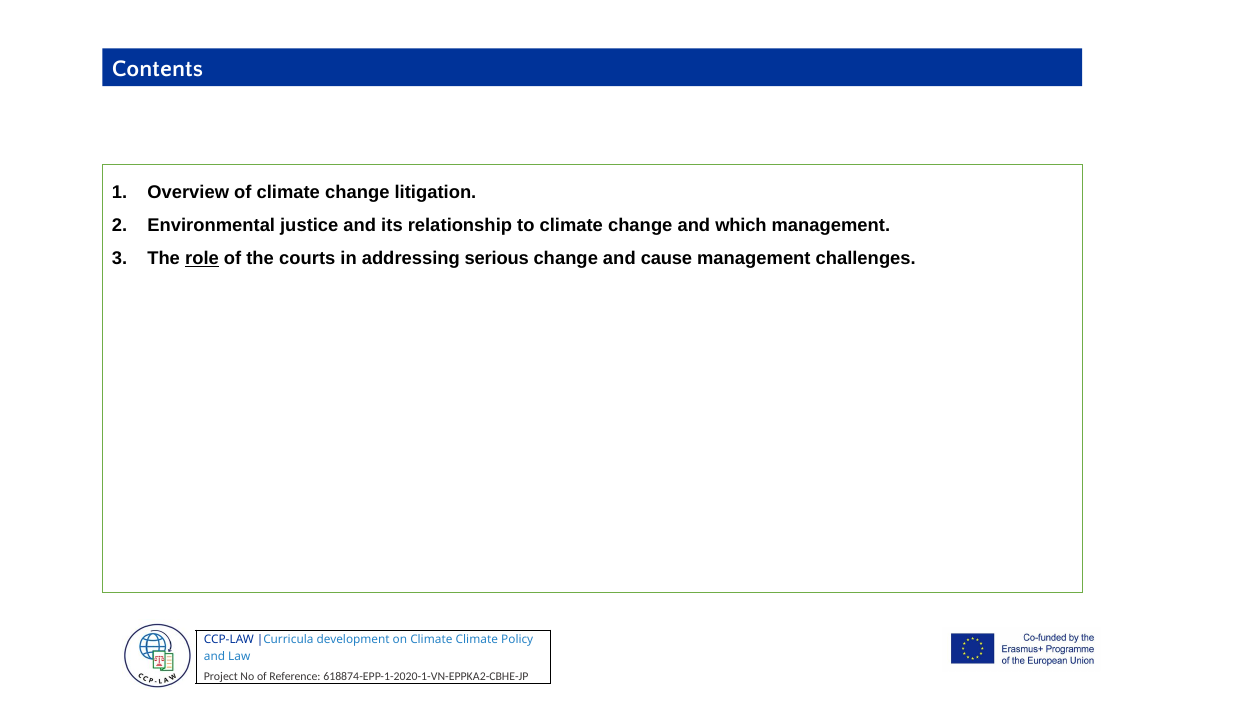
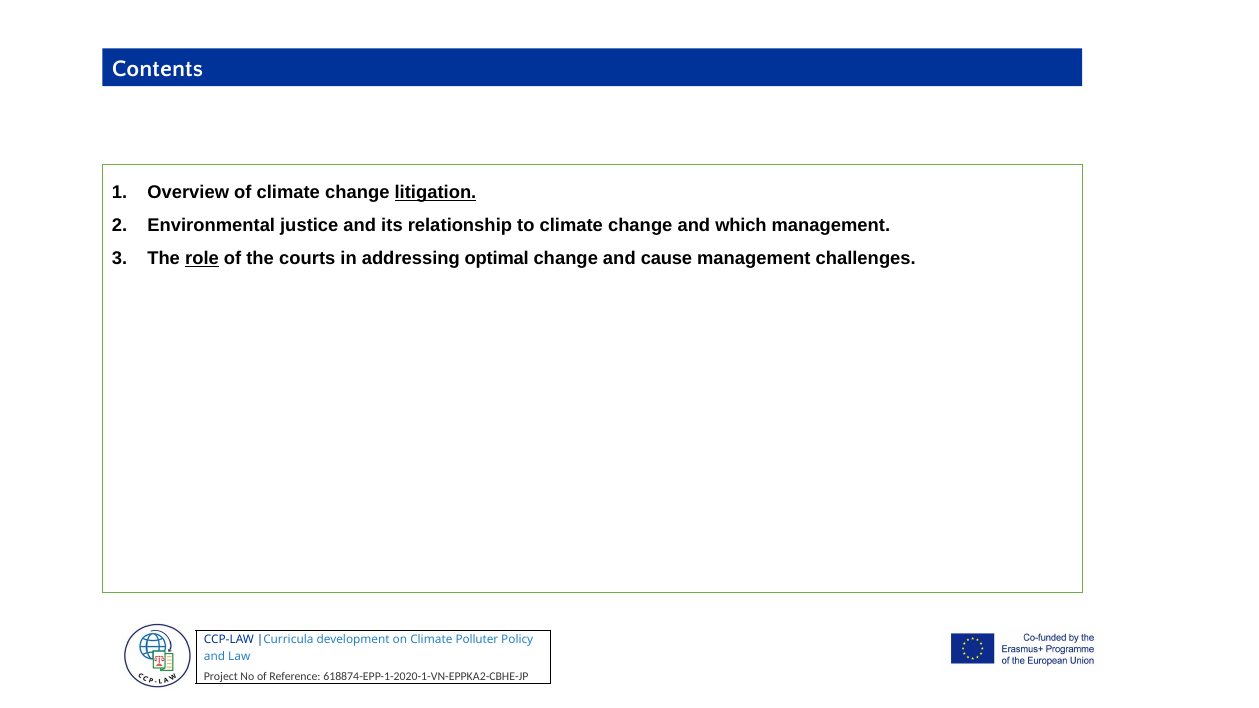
litigation underline: none -> present (435, 193)
serious: serious -> optimal (497, 259)
Climate Climate: Climate -> Polluter (477, 640)
